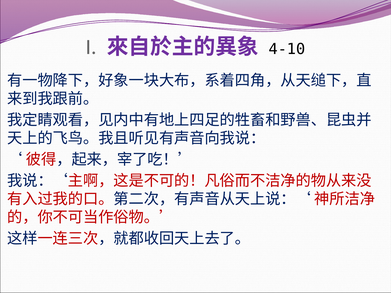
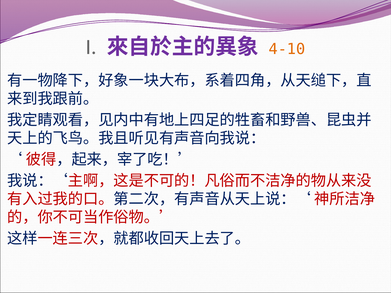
4-10 colour: black -> orange (287, 49)
